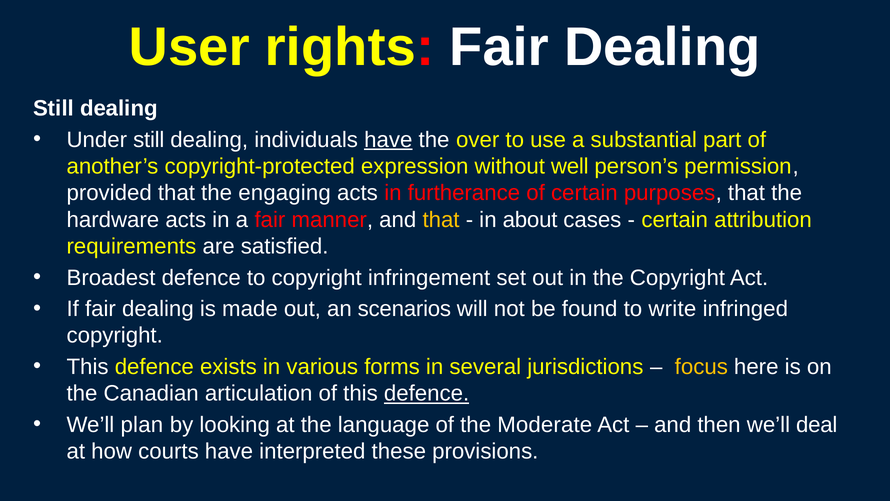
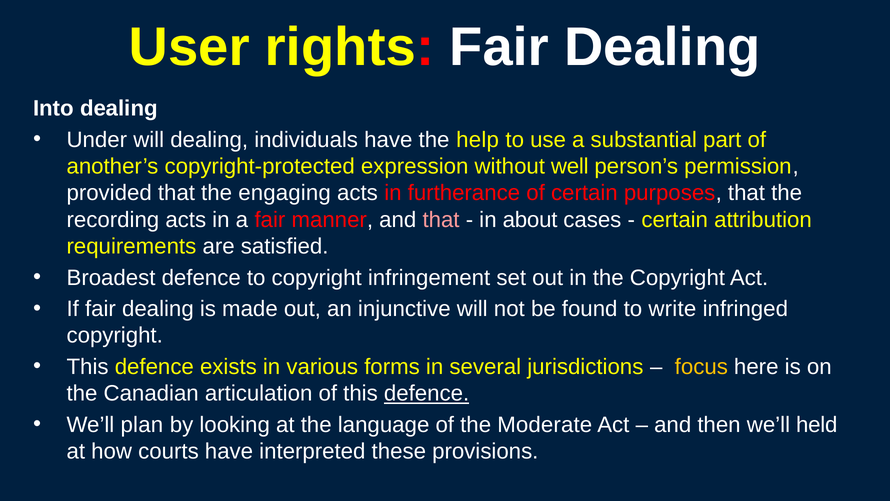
Still: Still -> Into (54, 108)
Under still: still -> will (149, 140)
have underline: present -> none (388, 140)
over: over -> help (478, 140)
hardware: hardware -> recording (113, 220)
that colour: yellow -> pink (441, 220)
scenarios: scenarios -> injunctive (404, 309)
deal: deal -> held (817, 424)
